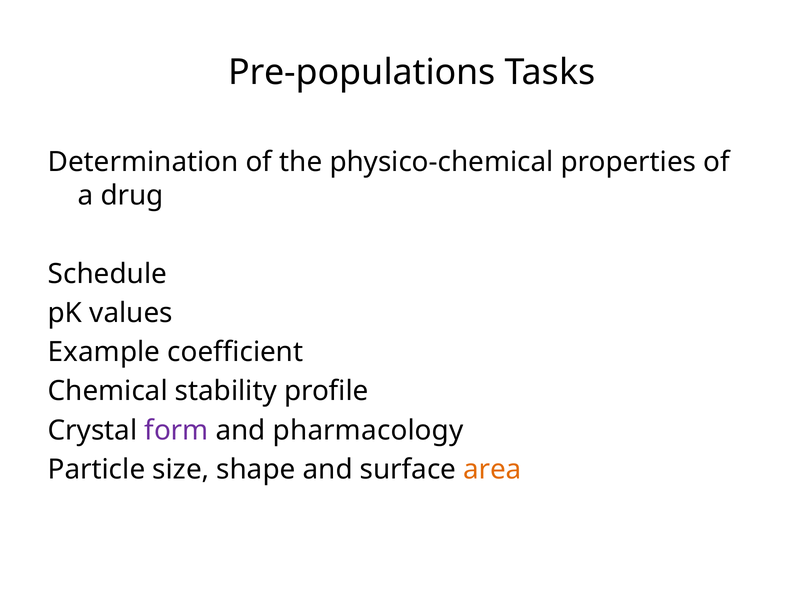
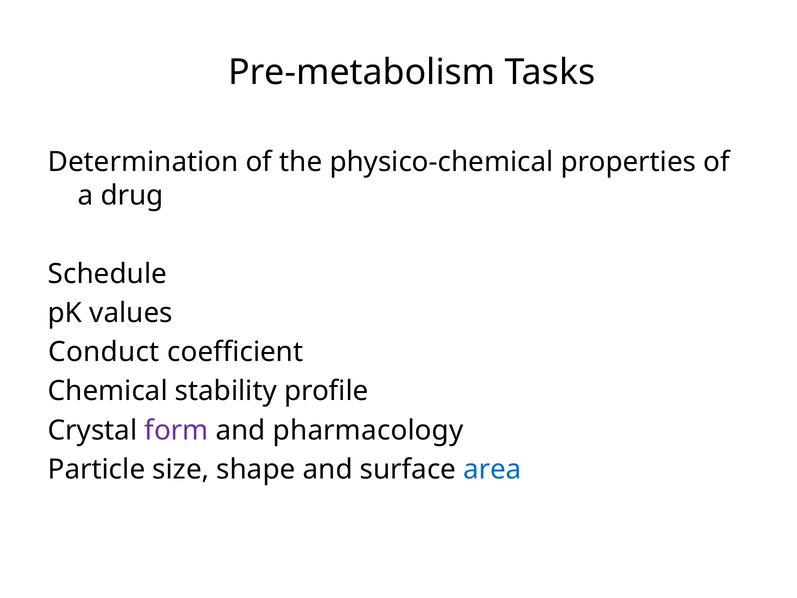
Pre-populations: Pre-populations -> Pre-metabolism (362, 72)
Example: Example -> Conduct (104, 352)
area colour: orange -> blue (492, 469)
